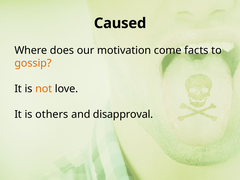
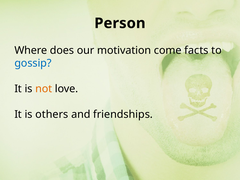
Caused: Caused -> Person (120, 23)
gossip colour: orange -> blue (33, 63)
disapproval: disapproval -> friendships (123, 114)
